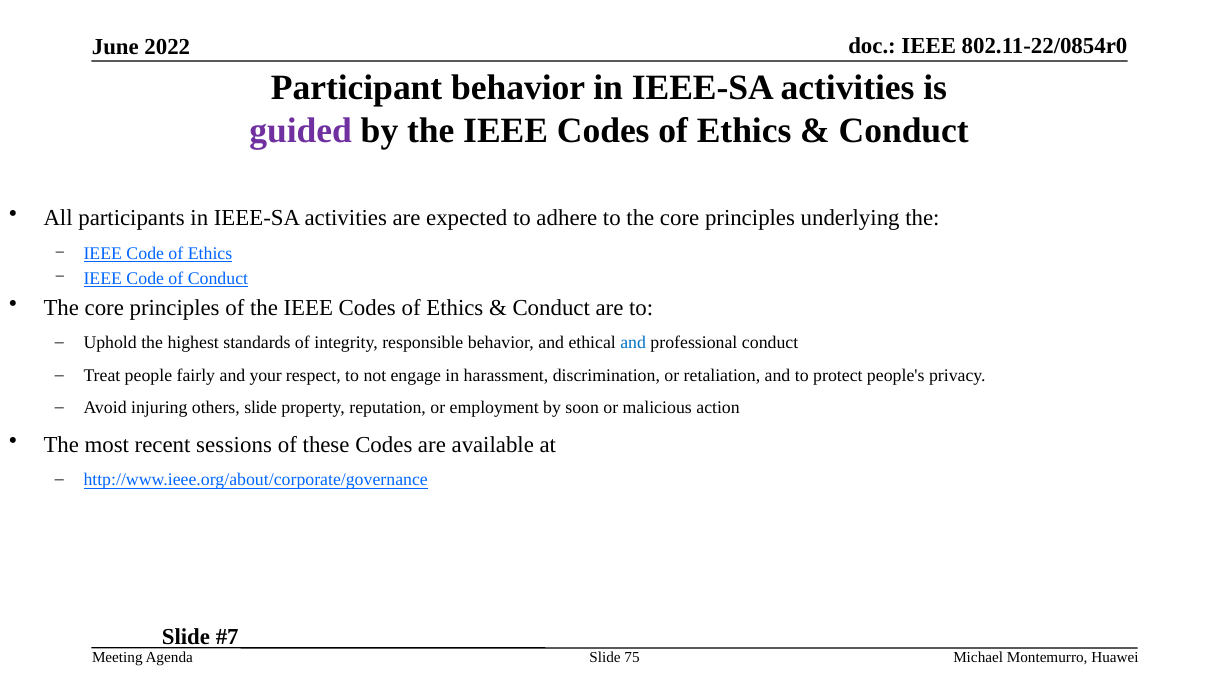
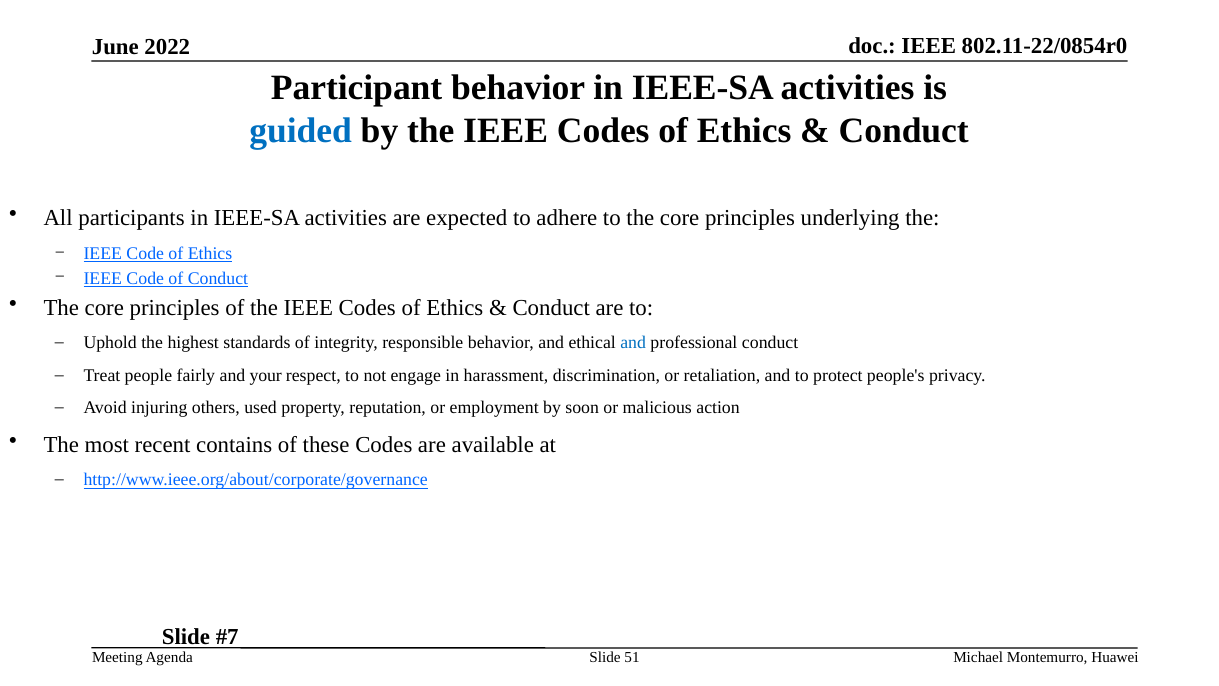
guided colour: purple -> blue (301, 130)
others slide: slide -> used (261, 408)
sessions: sessions -> contains (234, 445)
75: 75 -> 51 (632, 658)
